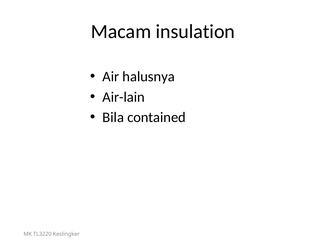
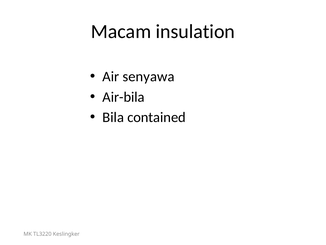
halusnya: halusnya -> senyawa (149, 77)
Air-lain: Air-lain -> Air-bila (124, 97)
